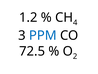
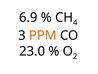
1.2: 1.2 -> 6.9 (28, 17)
PPM colour: blue -> orange (43, 35)
72.5: 72.5 -> 23.0 (32, 51)
